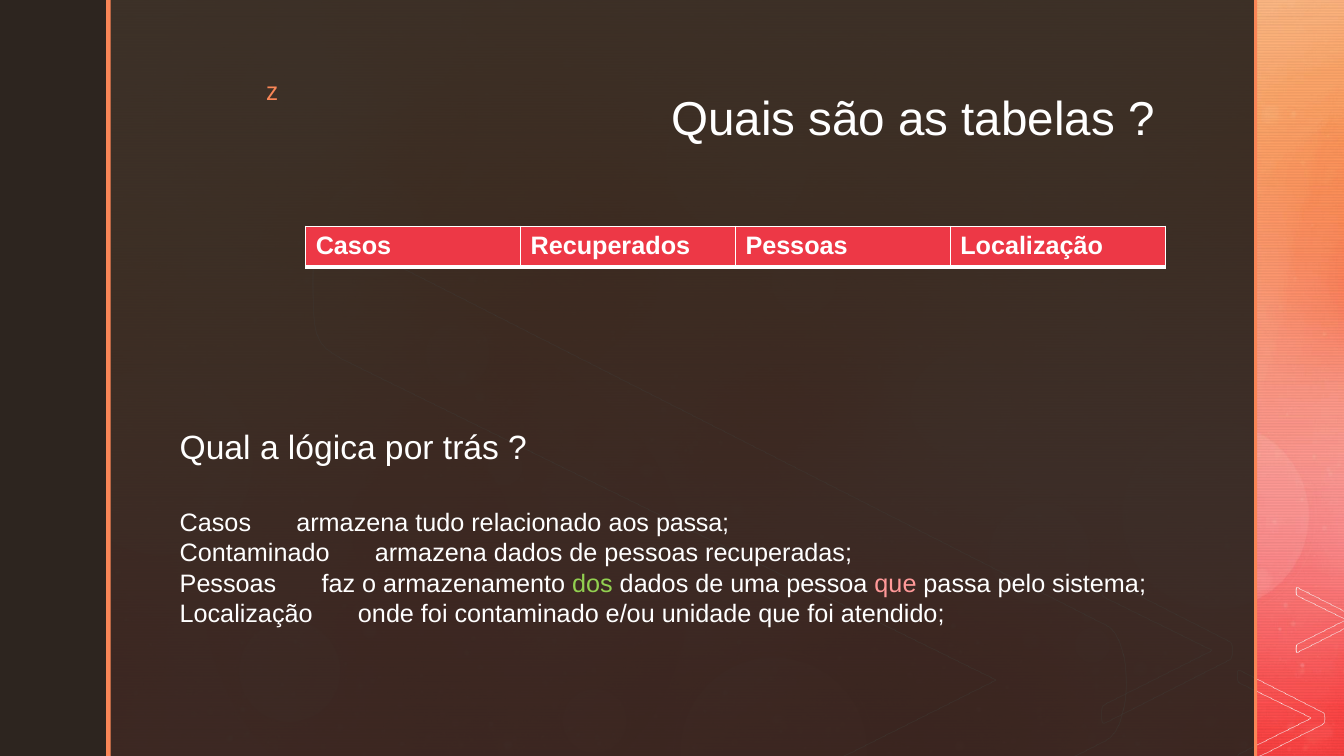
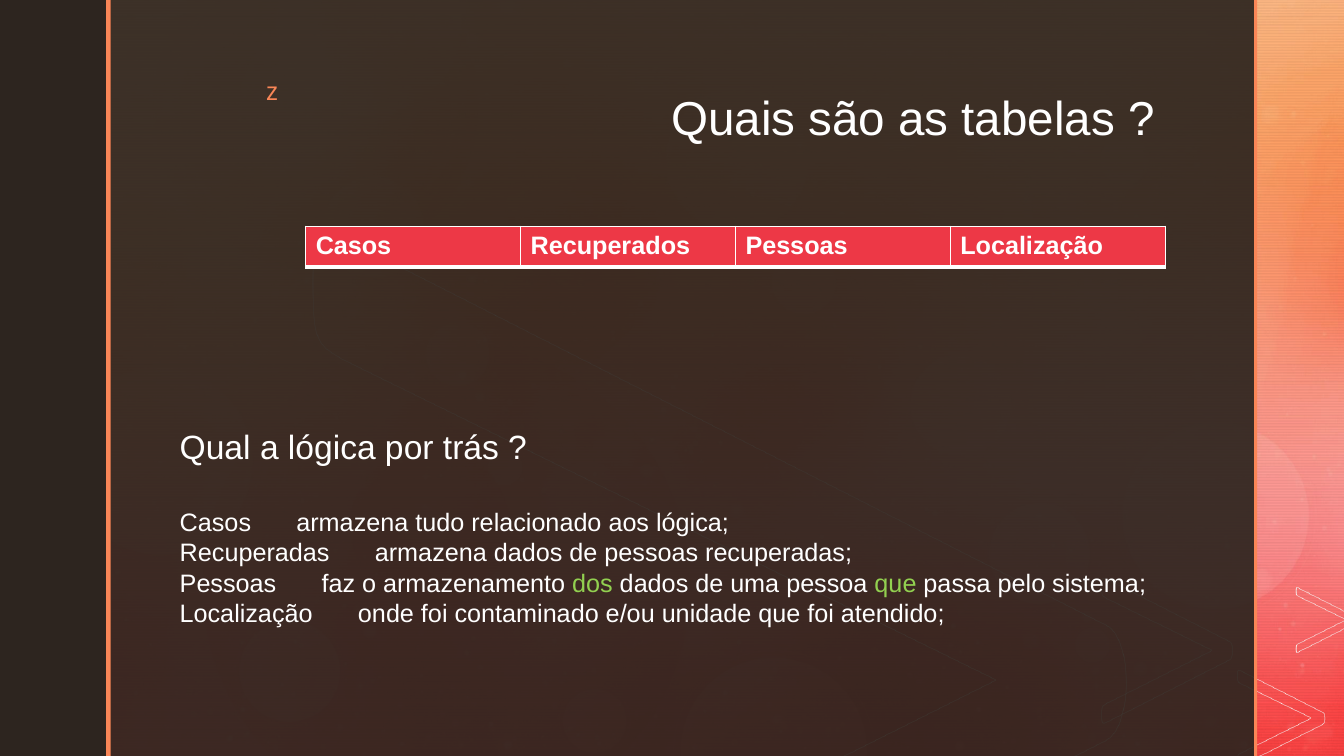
aos passa: passa -> lógica (692, 523)
Contaminado: Contaminado -> Recuperadas (255, 554)
que colour: pink -> light green (895, 584)
